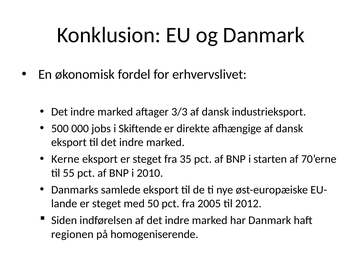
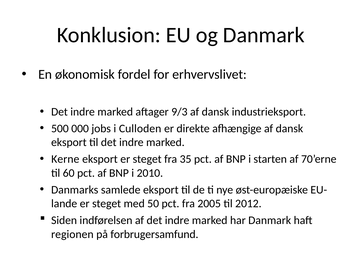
3/3: 3/3 -> 9/3 (179, 112)
Skiftende: Skiftende -> Culloden (140, 128)
55: 55 -> 60 (69, 173)
homogeniserende: homogeniserende -> forbrugersamfund (154, 234)
